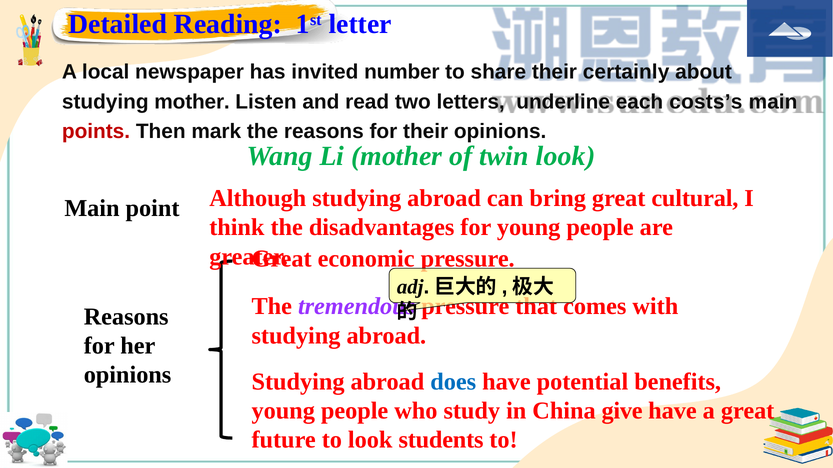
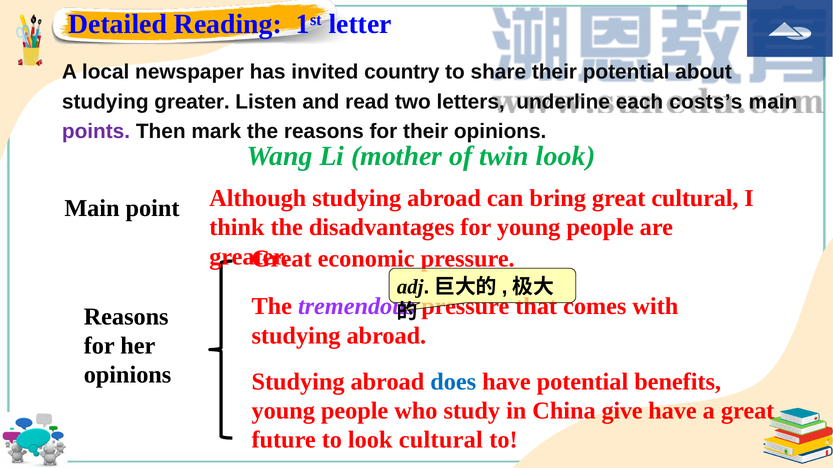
number: number -> country (402, 72)
their certainly: certainly -> potential (626, 72)
studying mother: mother -> greater (192, 102)
points colour: red -> purple (96, 132)
look students: students -> cultural (441, 440)
